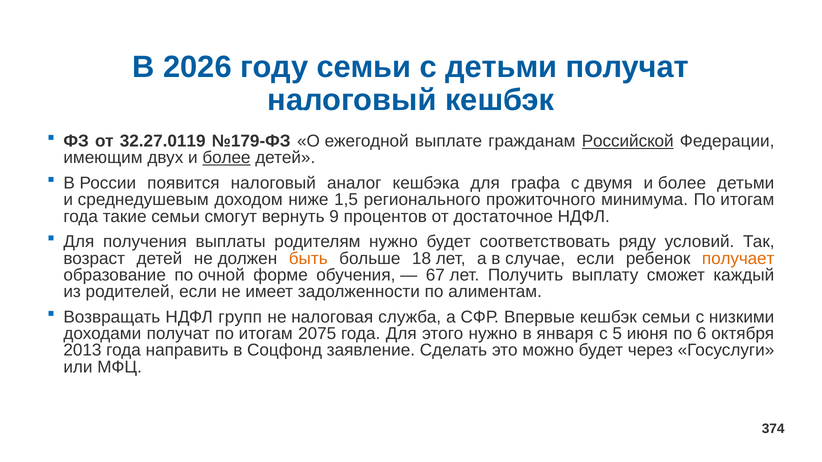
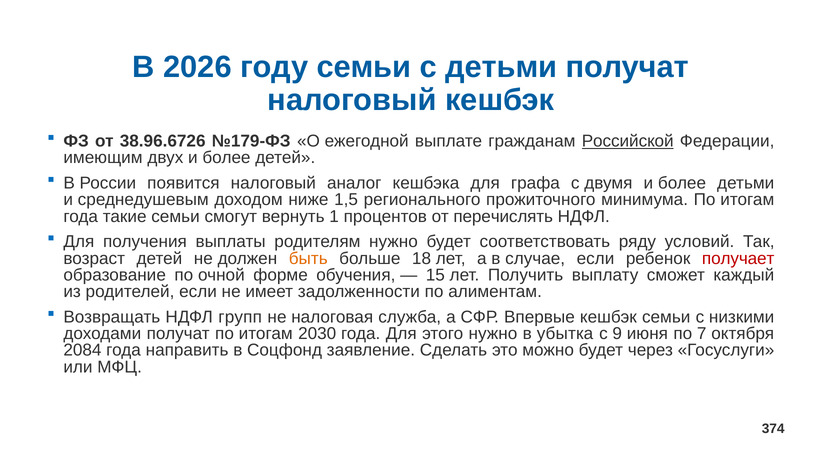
32.27.0119: 32.27.0119 -> 38.96.6726 (163, 141)
более underline: present -> none (226, 158)
9: 9 -> 1 (334, 217)
достаточное: достаточное -> перечислять (503, 217)
получает colour: orange -> red (738, 259)
67: 67 -> 15 (435, 275)
2075: 2075 -> 2030 (317, 334)
января: января -> убытка (565, 334)
5: 5 -> 9 (617, 334)
6: 6 -> 7 (702, 334)
2013: 2013 -> 2084 (82, 351)
